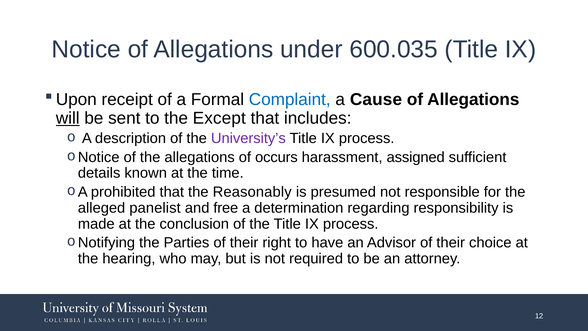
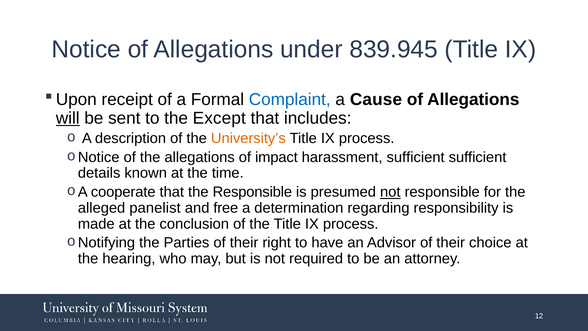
600.035: 600.035 -> 839.945 (394, 49)
University’s colour: purple -> orange (248, 138)
occurs: occurs -> impact (276, 157)
harassment assigned: assigned -> sufficient (416, 157)
prohibited: prohibited -> cooperate (123, 192)
the Reasonably: Reasonably -> Responsible (252, 192)
not underline: none -> present (390, 192)
